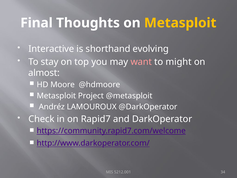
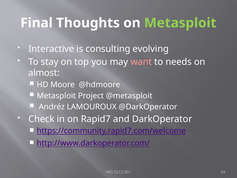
Metasploit colour: yellow -> light green (180, 23)
shorthand: shorthand -> consulting (108, 49)
might: might -> needs (179, 62)
